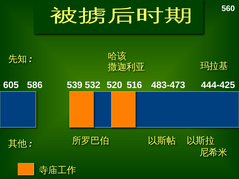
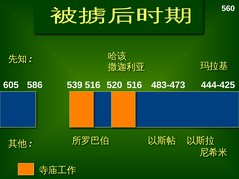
539 532: 532 -> 516 (93, 85)
